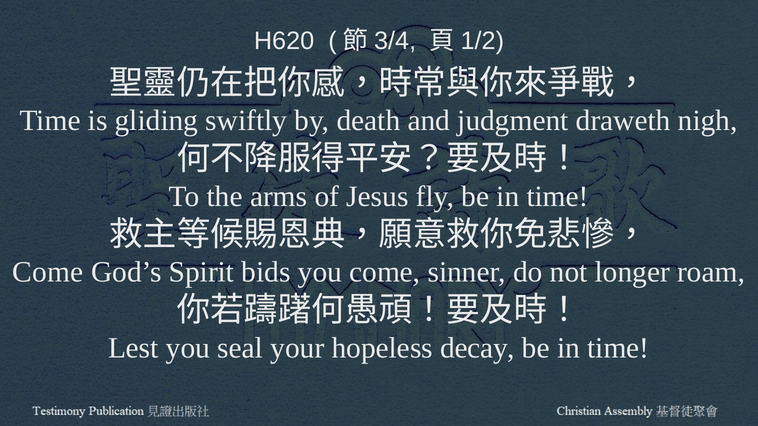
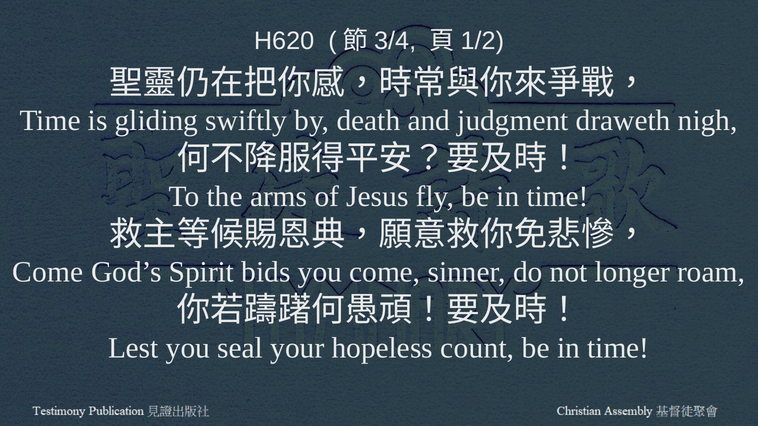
decay: decay -> count (477, 348)
